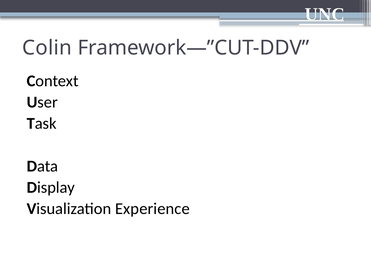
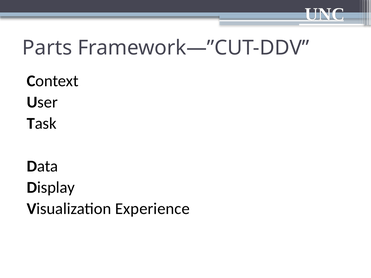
Colin: Colin -> Parts (47, 48)
